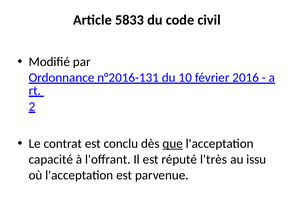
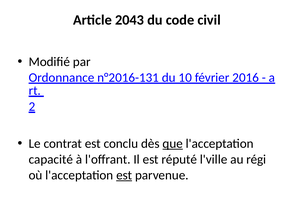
5833: 5833 -> 2043 (130, 20)
l'très: l'très -> l'ville (214, 159)
issu: issu -> régi (256, 159)
est underline: none -> present (124, 175)
